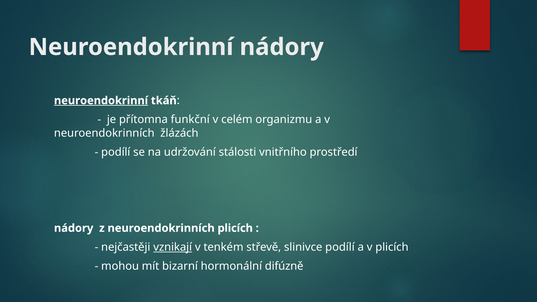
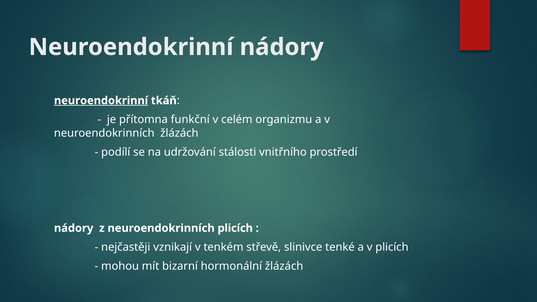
vznikají underline: present -> none (173, 247)
slinivce podílí: podílí -> tenké (340, 247)
hormonální difúzně: difúzně -> žlázách (284, 266)
